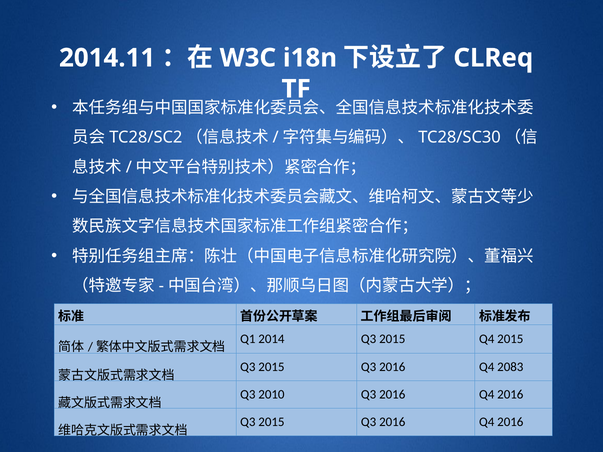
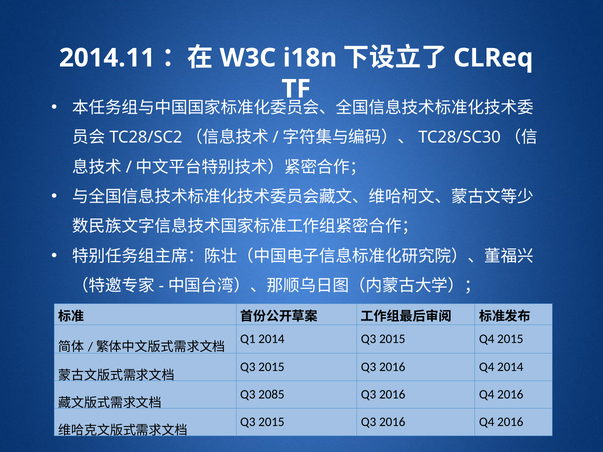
Q4 2083: 2083 -> 2014 (510, 367)
2010: 2010 -> 2085 (271, 395)
